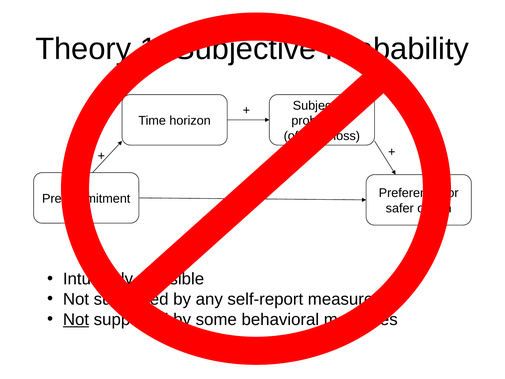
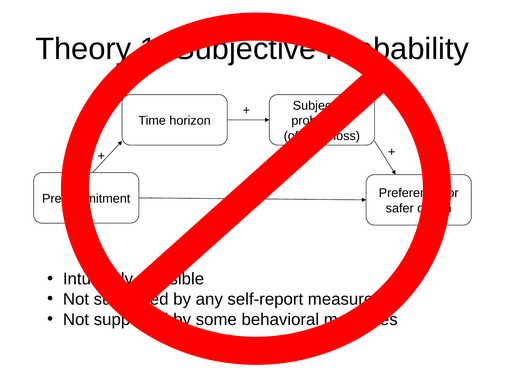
Not underline: present -> none (76, 319)
